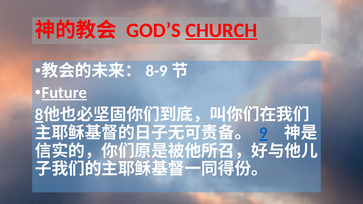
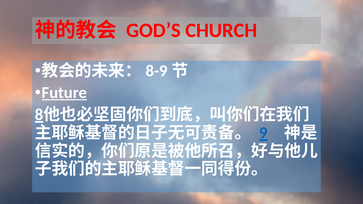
CHURCH underline: present -> none (221, 30)
